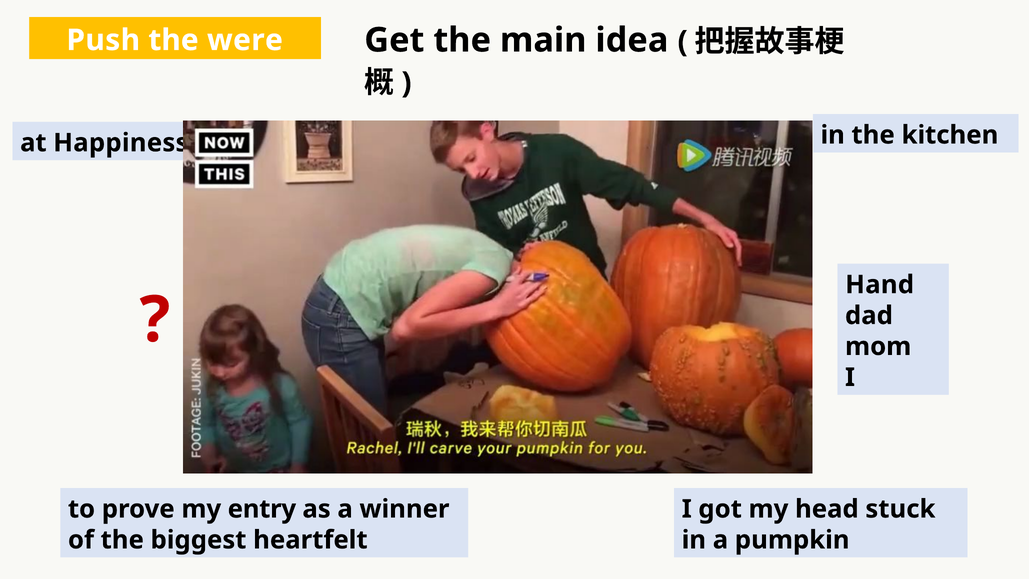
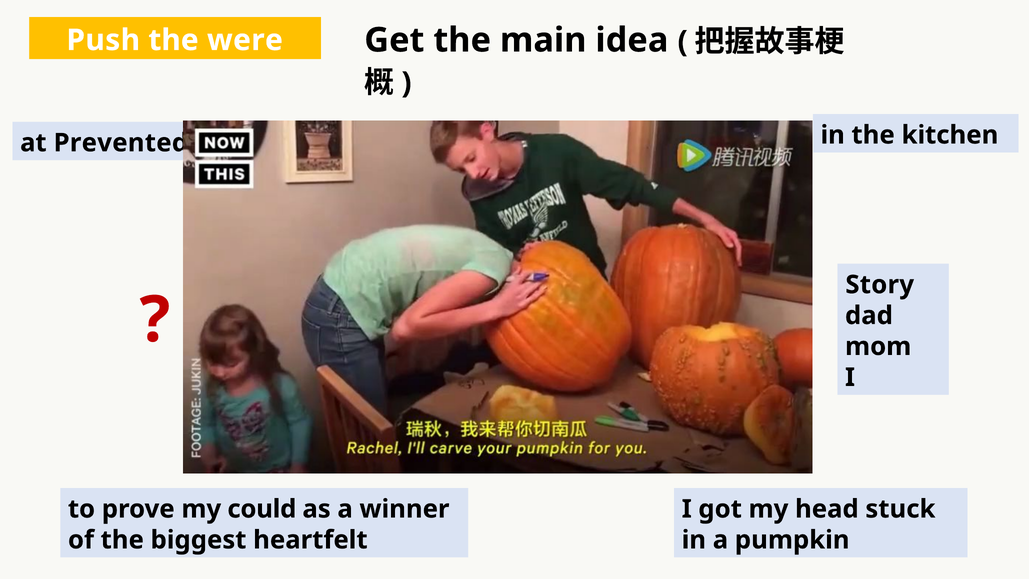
Happiness: Happiness -> Prevented (121, 143)
Hand: Hand -> Story (880, 285)
entry: entry -> could (262, 509)
